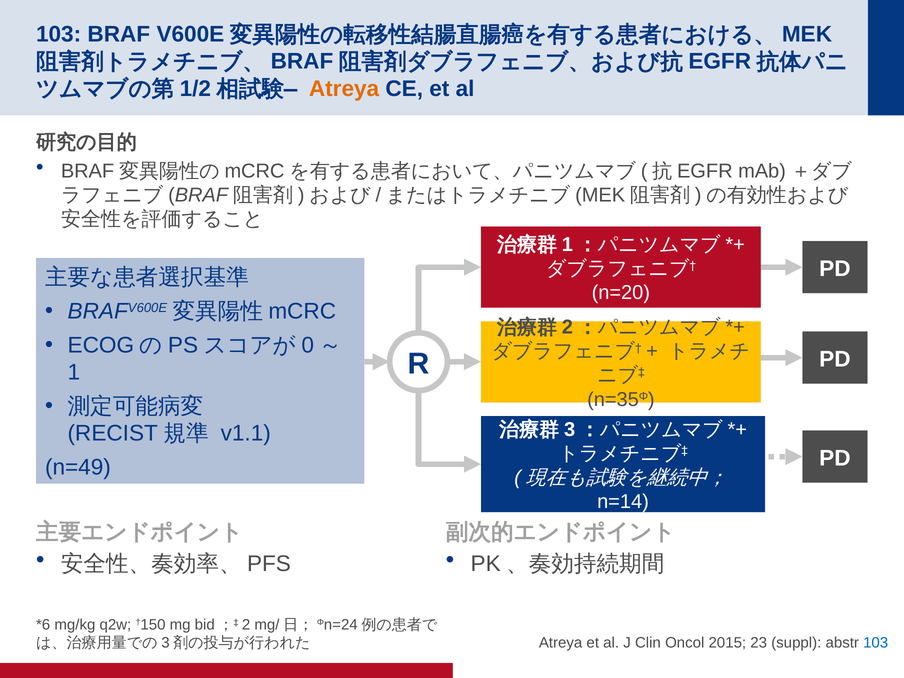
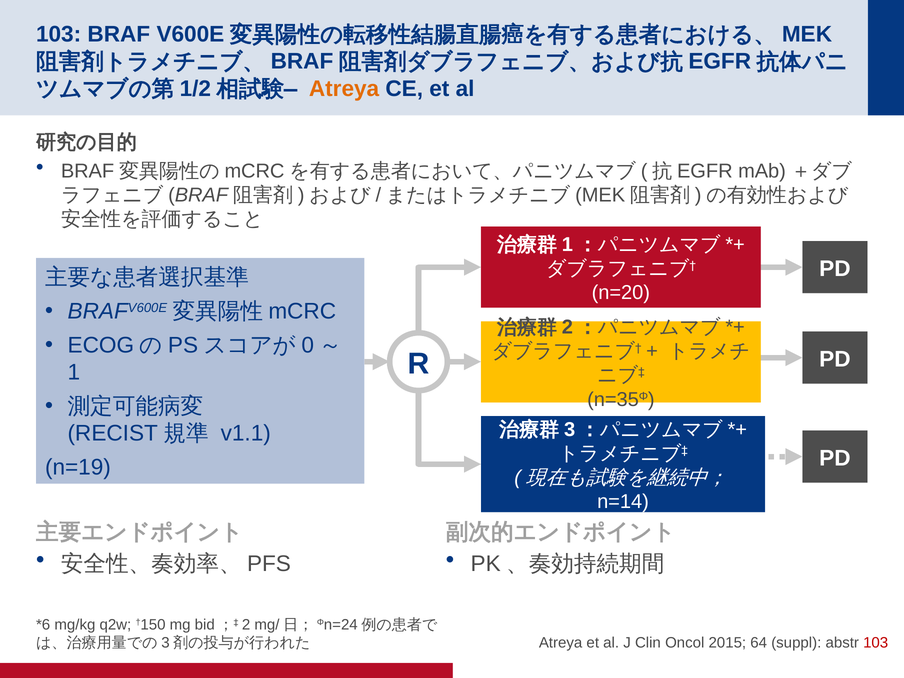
n=49: n=49 -> n=19 (78, 467)
23: 23 -> 64 (759, 643)
103 colour: blue -> red (876, 643)
